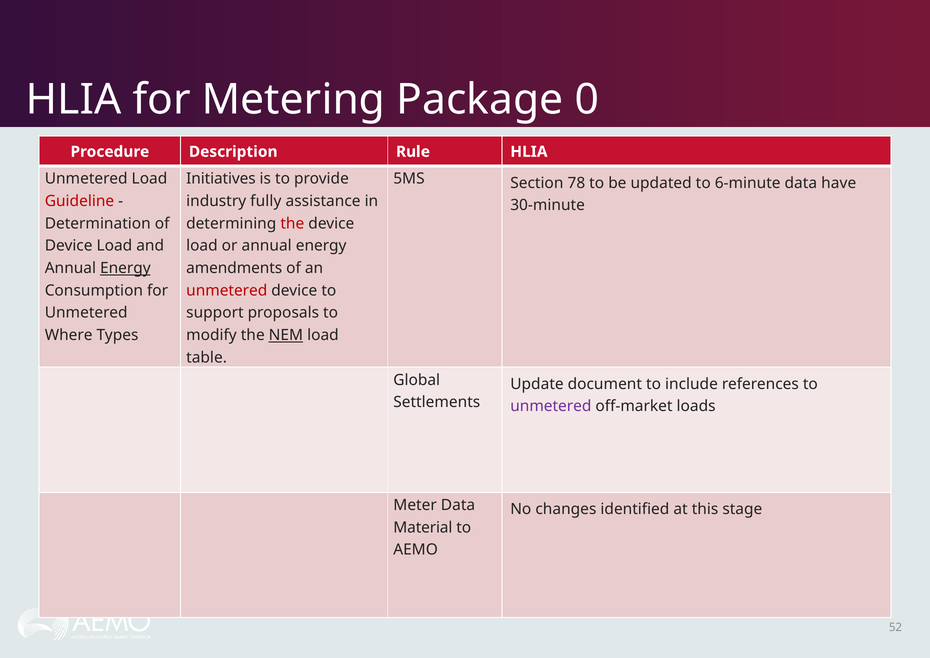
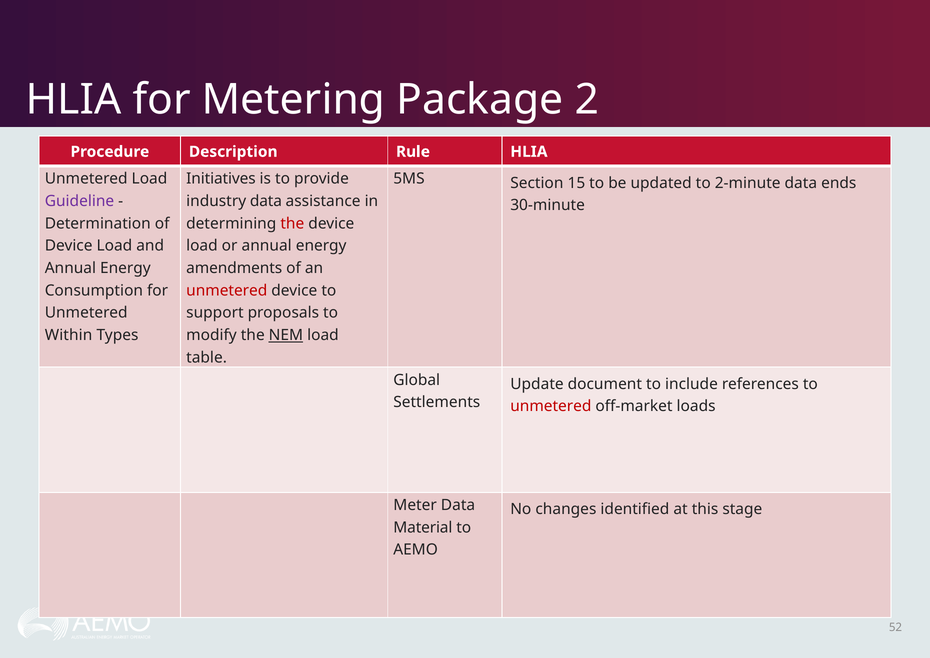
0: 0 -> 2 (587, 100)
78: 78 -> 15 (576, 183)
6-minute: 6-minute -> 2-minute (748, 183)
have: have -> ends (839, 183)
Guideline colour: red -> purple (79, 201)
industry fully: fully -> data (266, 201)
Energy underline: present -> none (125, 268)
Where: Where -> Within (69, 335)
unmetered colour: purple -> red (551, 406)
